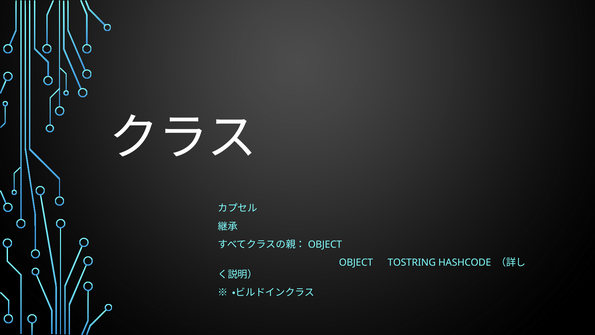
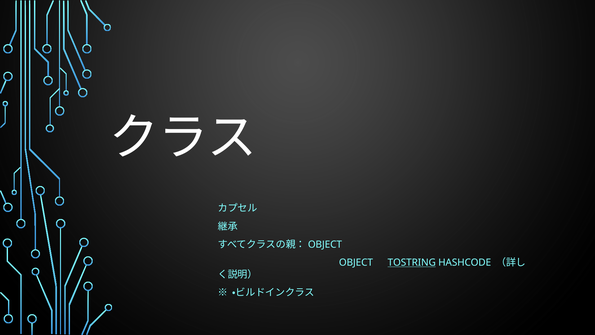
TOSTRING underline: none -> present (412, 262)
